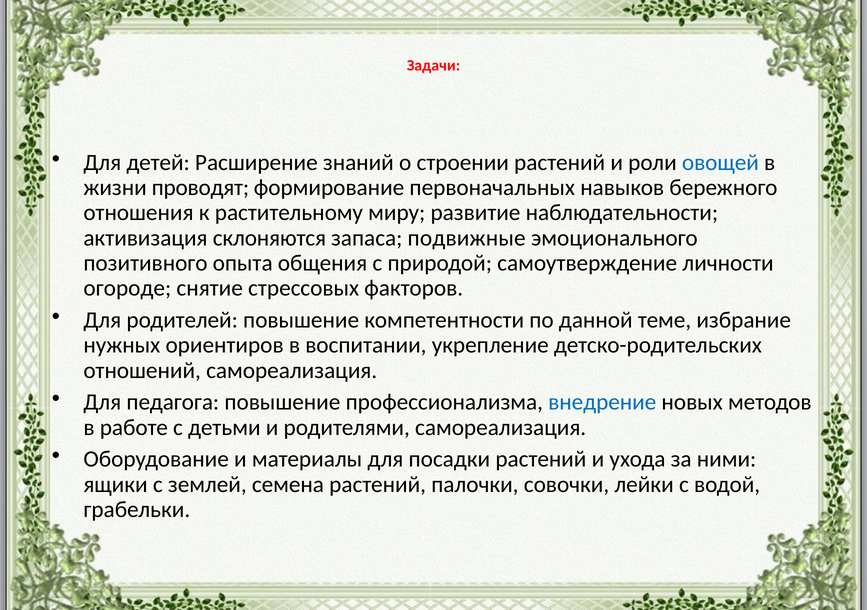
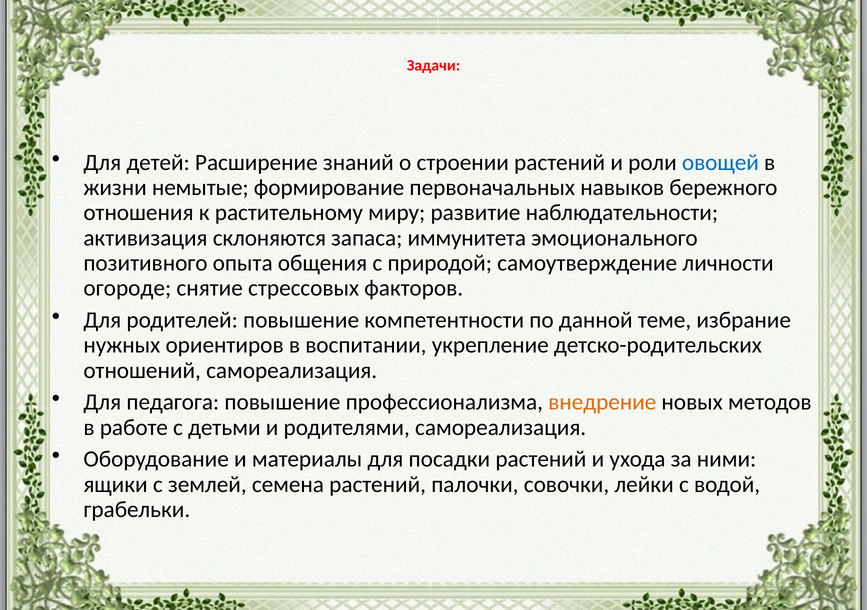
проводят: проводят -> немытые (200, 188)
подвижные: подвижные -> иммунитета (467, 238)
внедрение colour: blue -> orange (602, 402)
